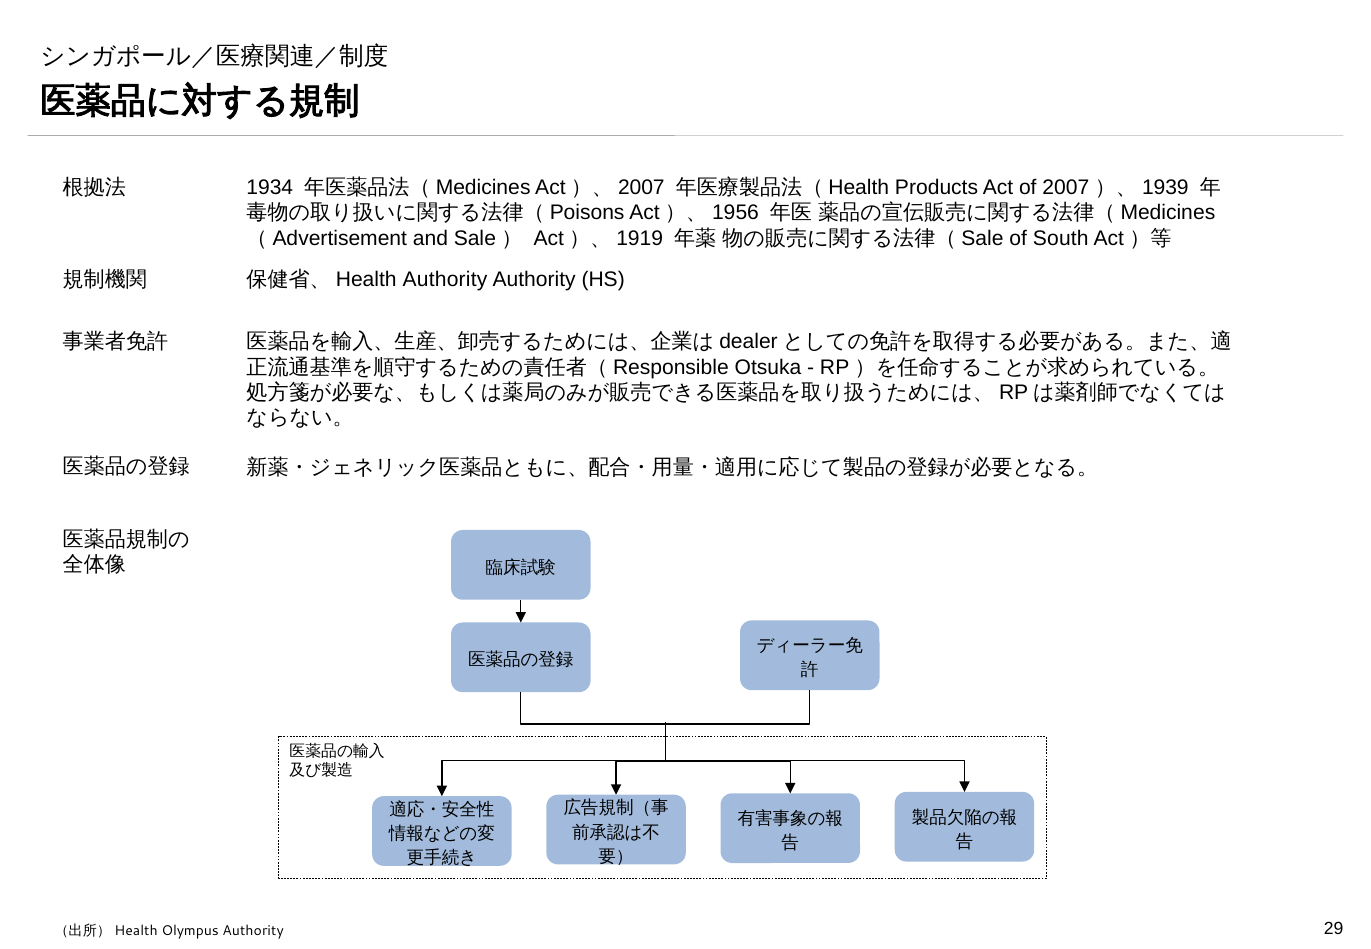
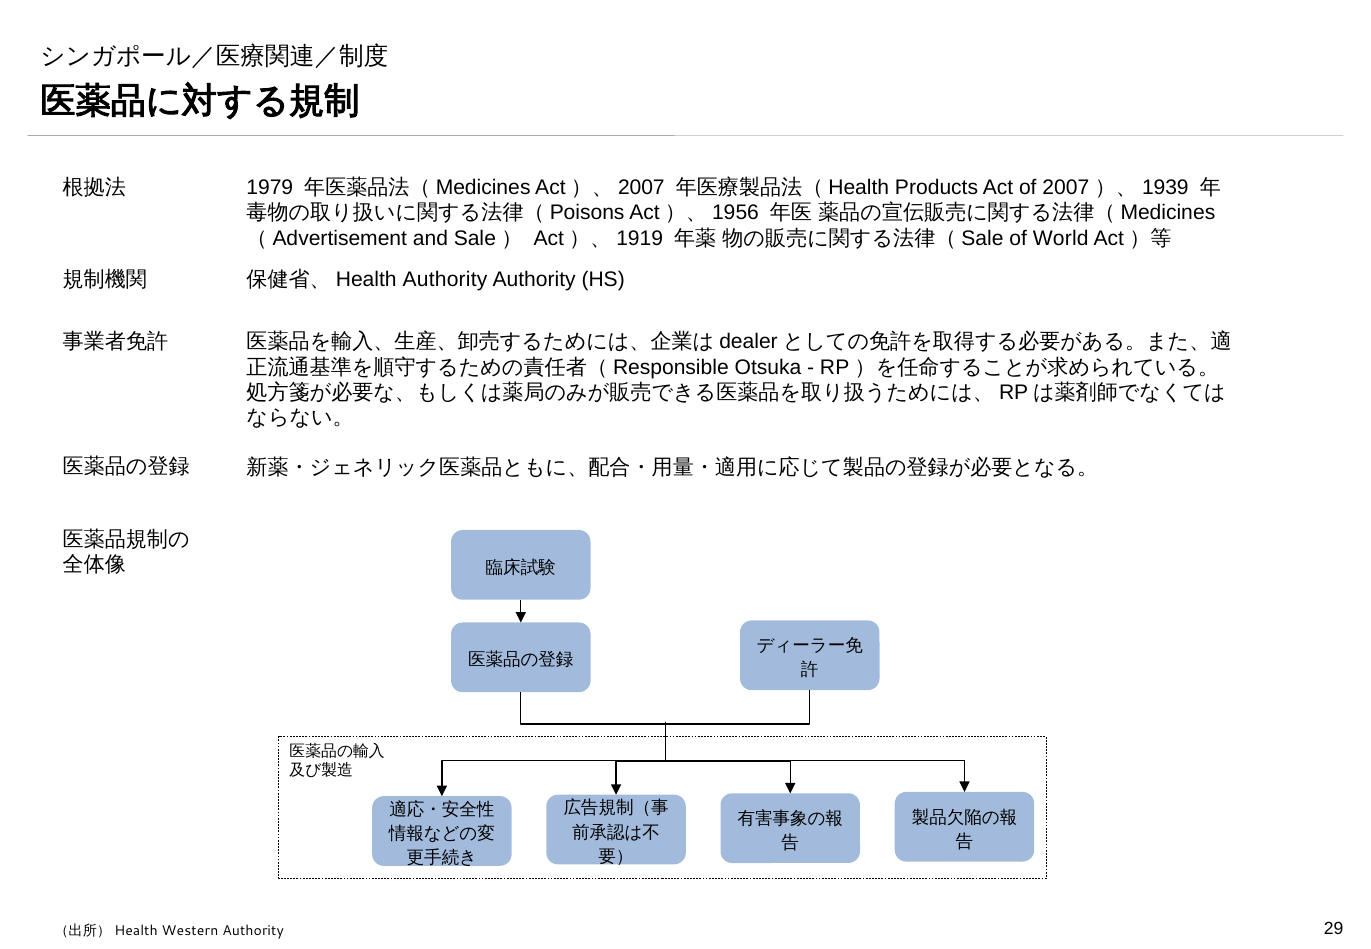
1934: 1934 -> 1979 (270, 188)
South: South -> World (1061, 238)
Olympus: Olympus -> Western (190, 931)
